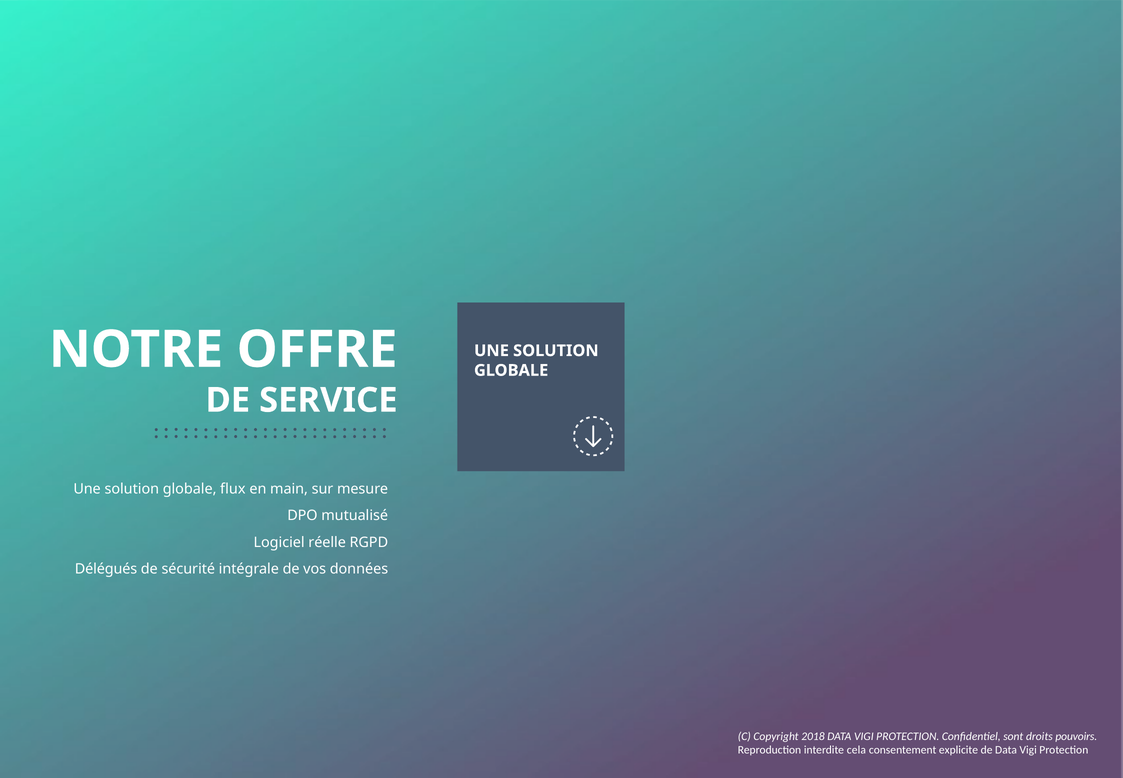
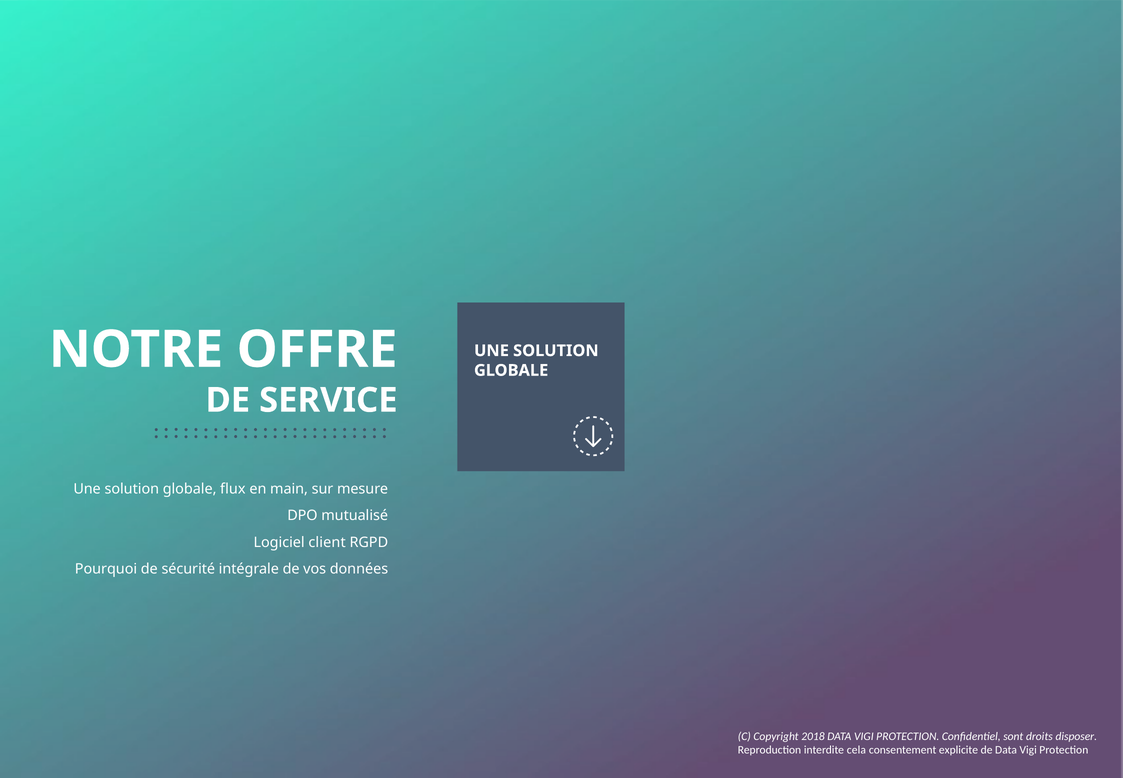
réelle: réelle -> client (327, 542)
Délégués: Délégués -> Pourquoi (106, 568)
pouvoirs: pouvoirs -> disposer (1076, 736)
